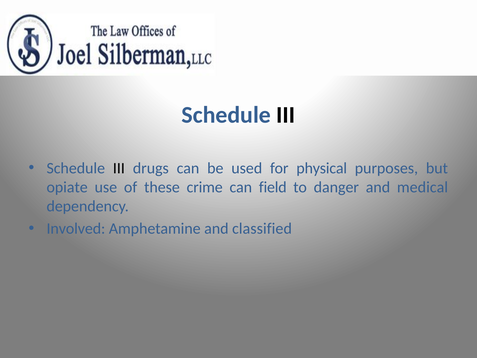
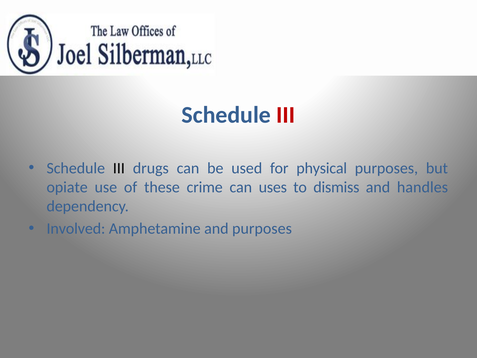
III colour: black -> red (286, 115)
field: field -> uses (273, 187)
danger: danger -> dismiss (336, 187)
medical: medical -> handles (422, 187)
and classified: classified -> purposes (262, 228)
